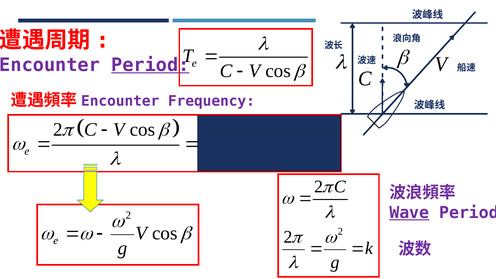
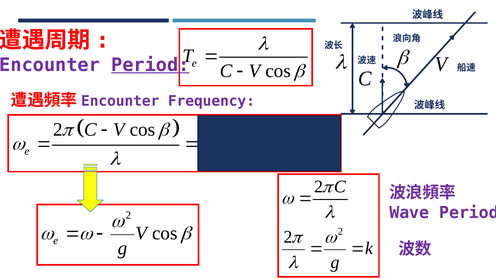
Wave underline: present -> none (409, 213)
